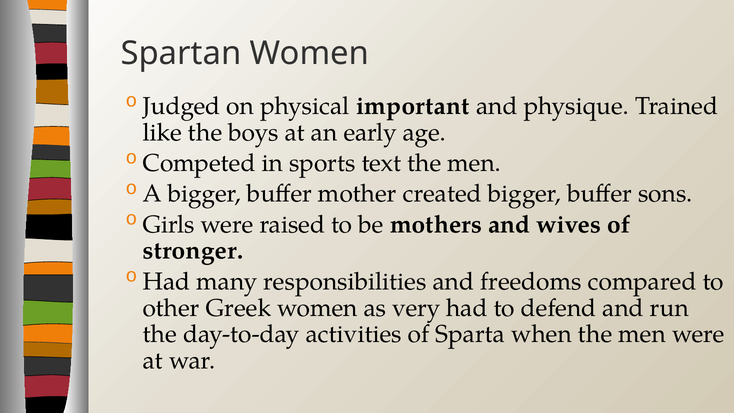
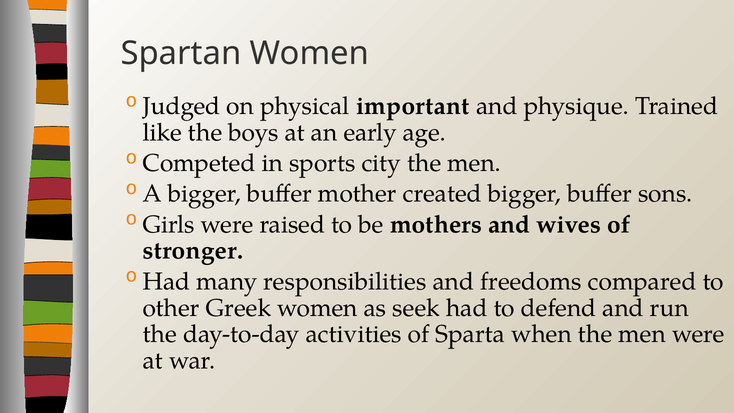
text: text -> city (381, 163)
very: very -> seek (416, 308)
